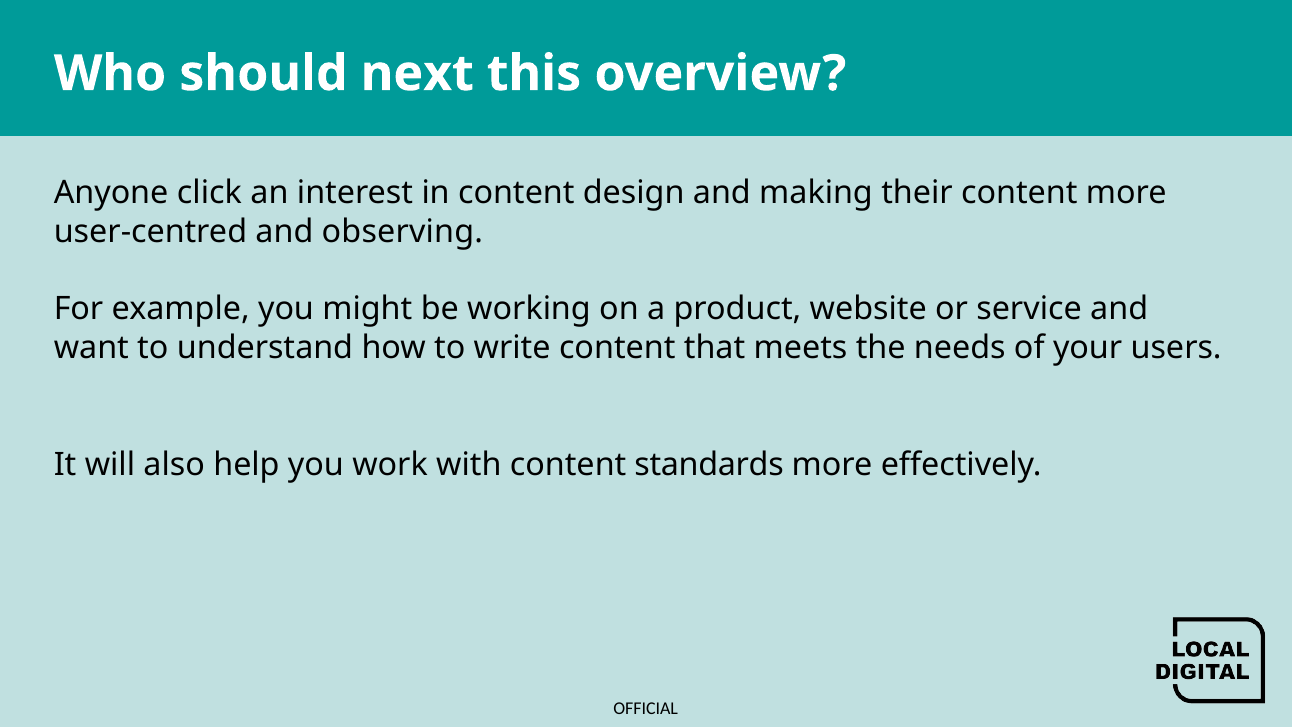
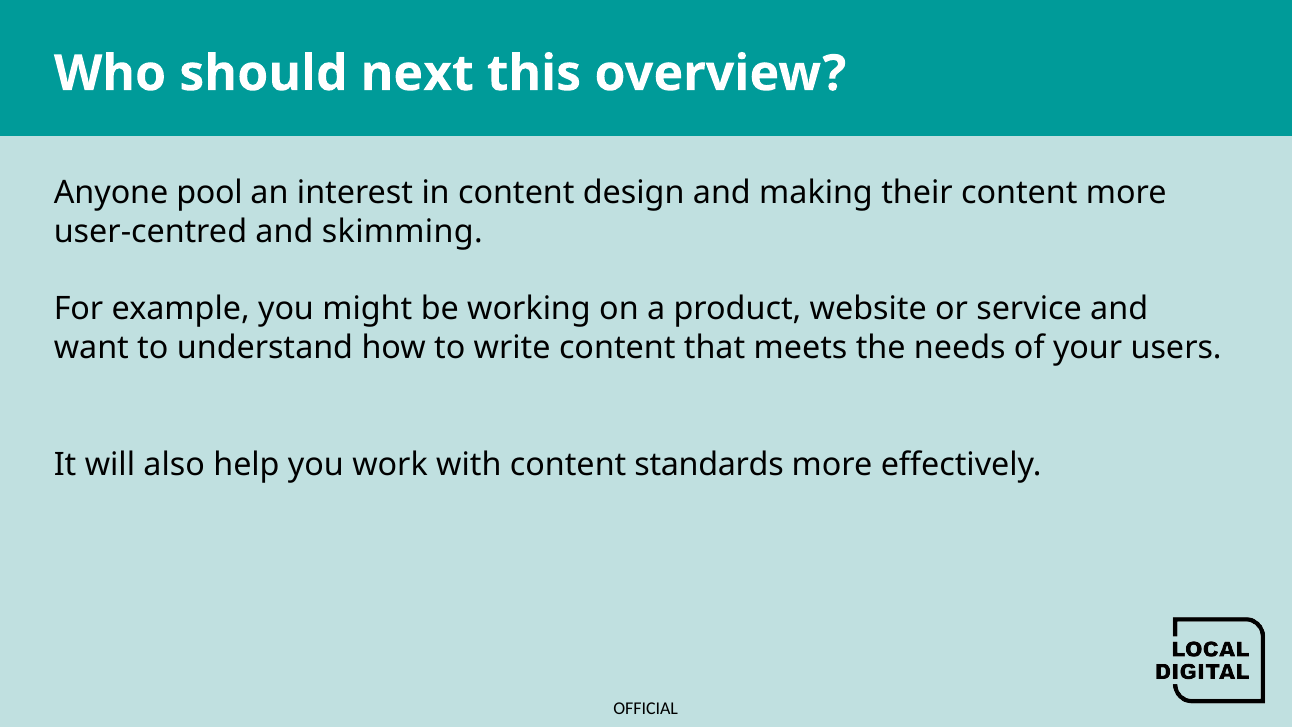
click: click -> pool (210, 193)
observing: observing -> skimming (402, 232)
